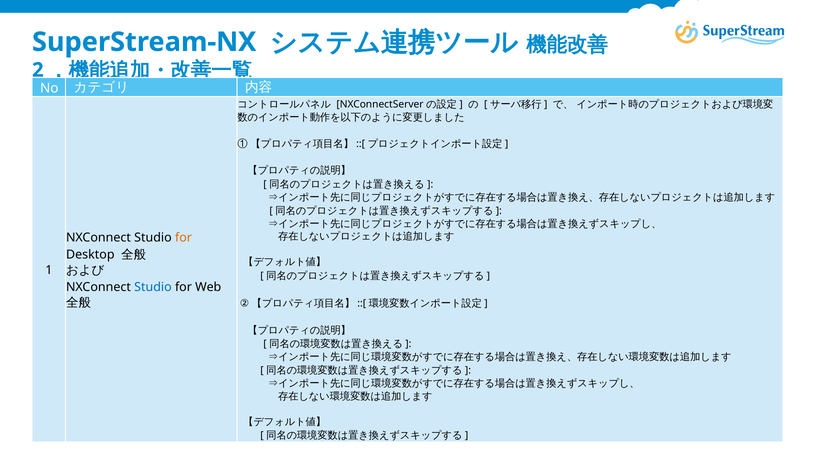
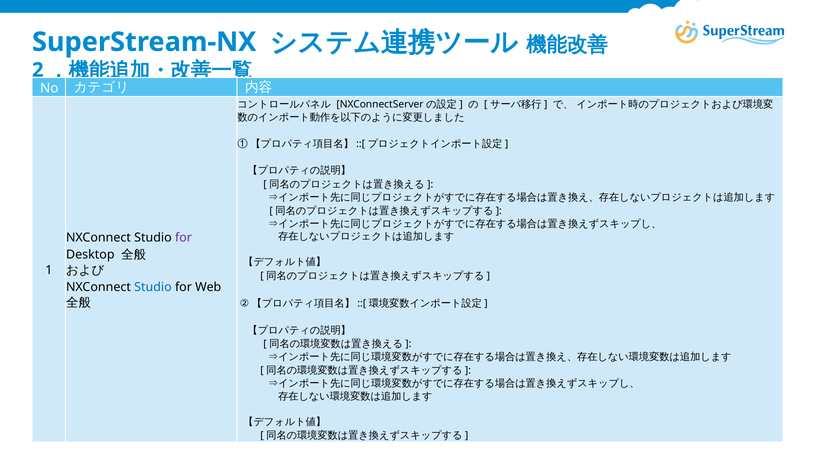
for colour: orange -> purple (183, 238)
